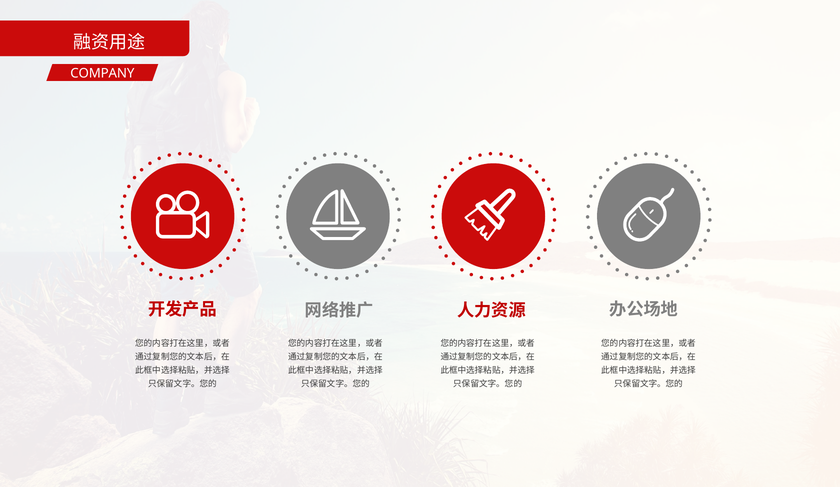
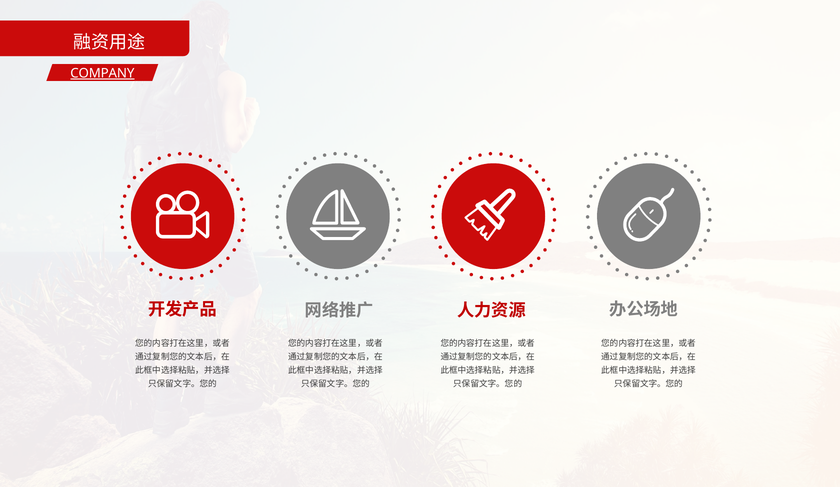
COMPANY underline: none -> present (102, 73)
